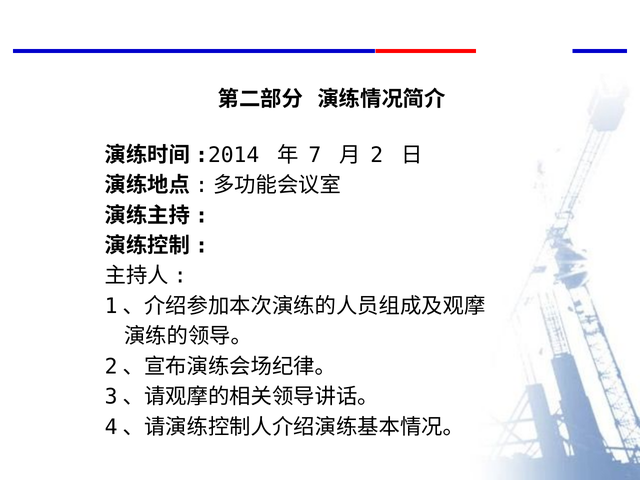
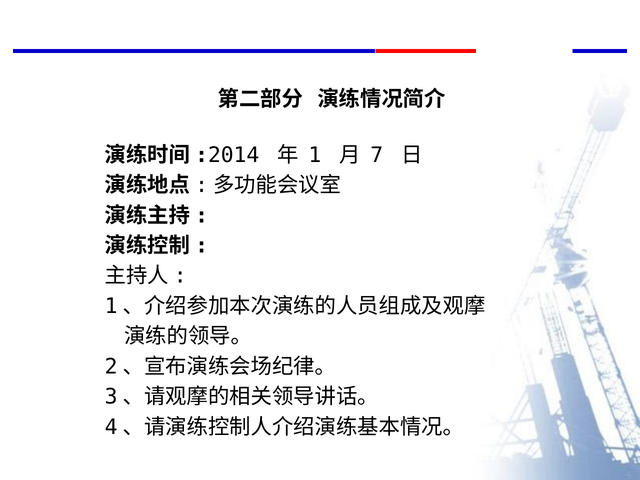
7: 7 -> 1 (315, 155)
2: 2 -> 7 (377, 155)
